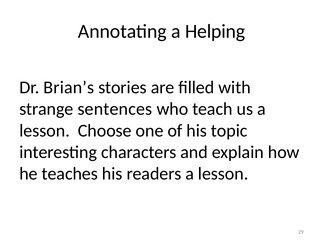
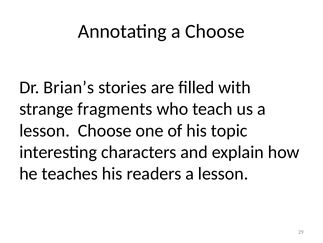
a Helping: Helping -> Choose (215, 31)
sentences: sentences -> fragments (115, 109)
